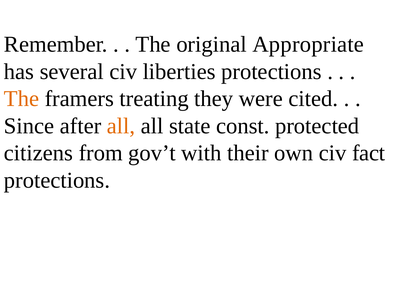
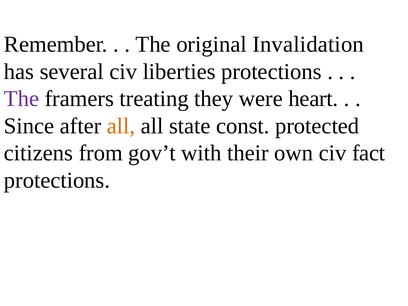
Appropriate: Appropriate -> Invalidation (308, 44)
The colour: orange -> purple (22, 99)
cited: cited -> heart (313, 99)
